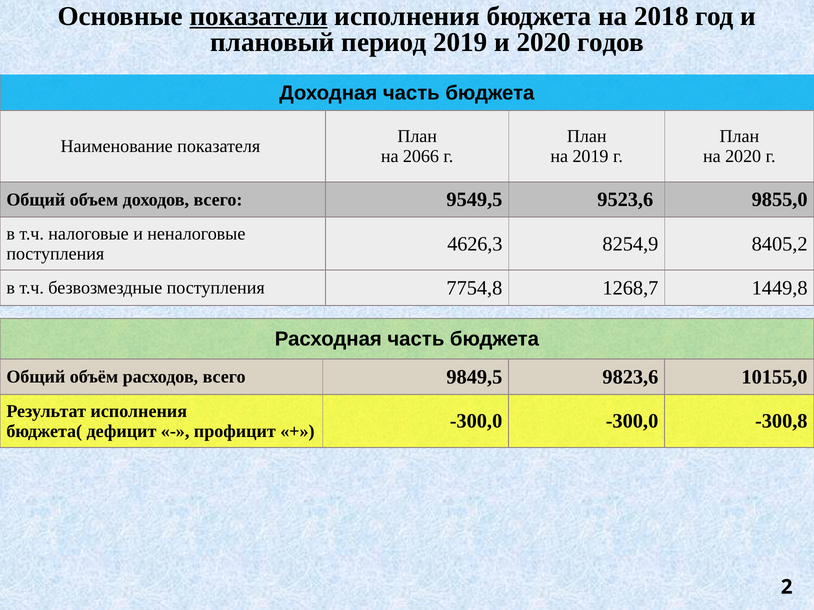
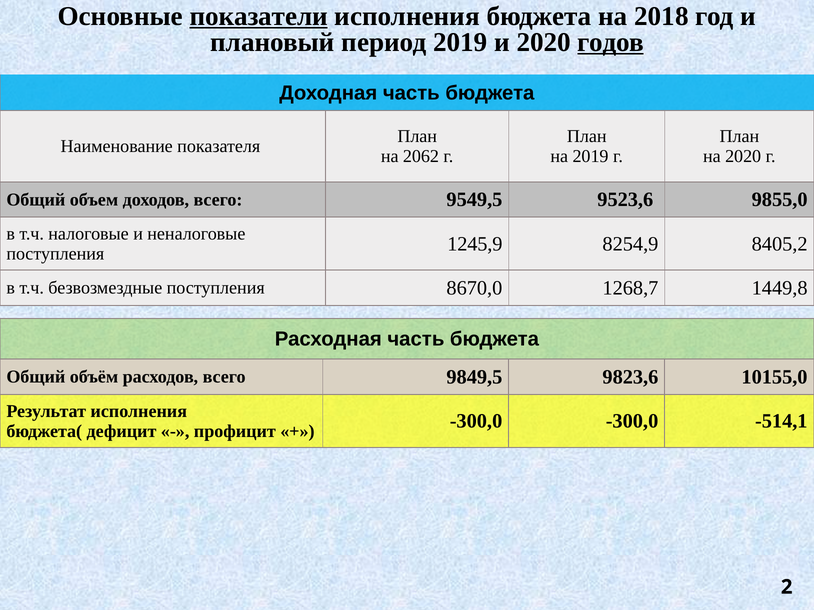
годов underline: none -> present (611, 42)
2066: 2066 -> 2062 (421, 157)
4626,3: 4626,3 -> 1245,9 (475, 244)
7754,8: 7754,8 -> 8670,0 (474, 288)
-300,8: -300,8 -> -514,1 (781, 422)
